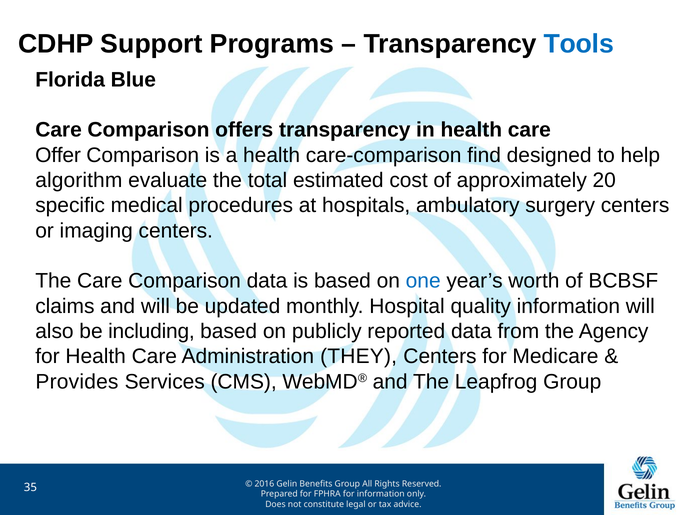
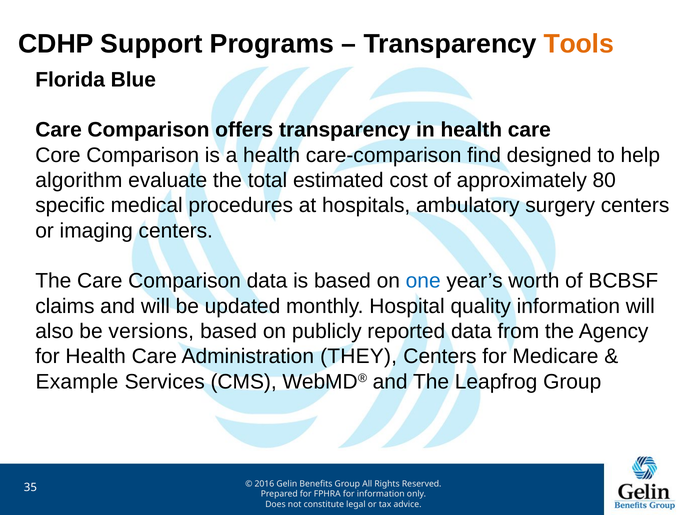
Tools colour: blue -> orange (579, 44)
Offer: Offer -> Core (58, 155)
20: 20 -> 80 (604, 180)
including: including -> versions (151, 331)
Provides: Provides -> Example (77, 381)
